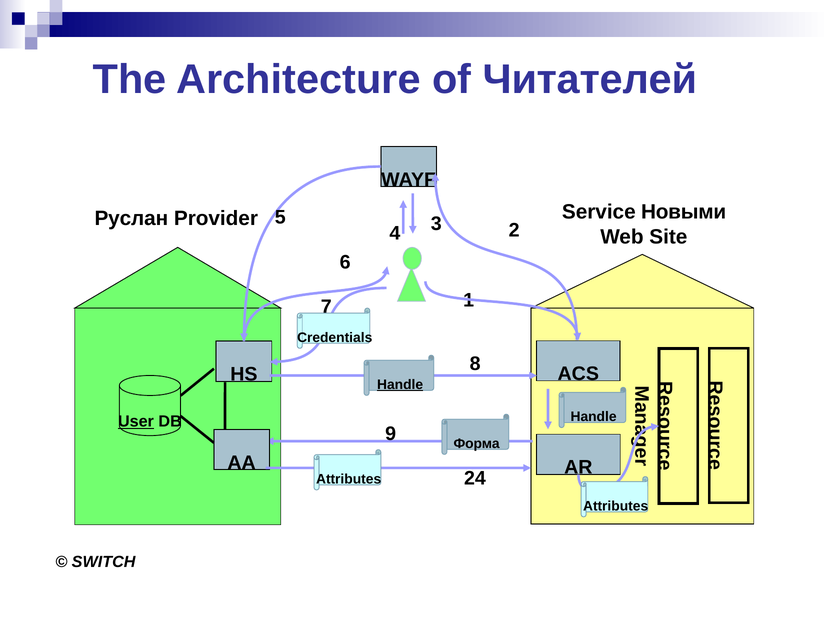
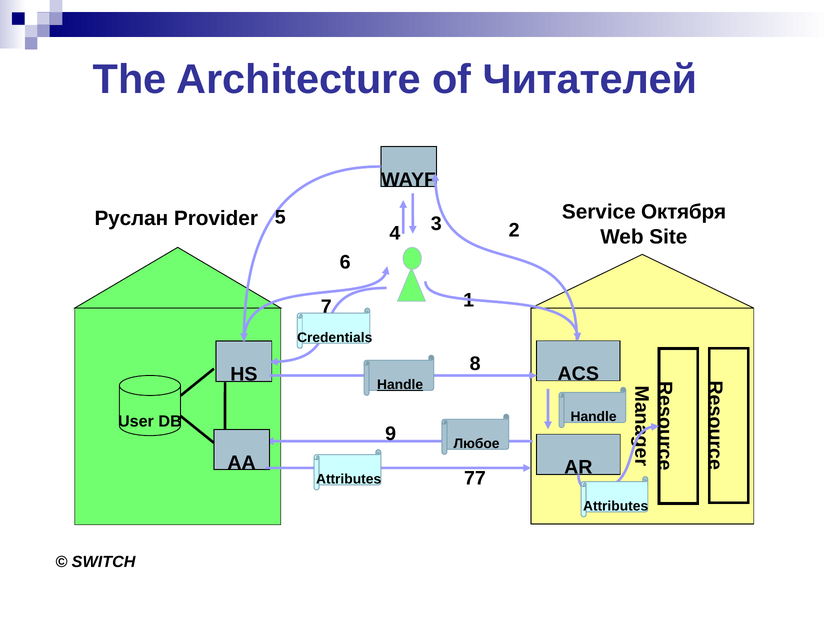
Новыми: Новыми -> Октября (684, 212)
User underline: present -> none (136, 422)
Форма: Форма -> Любое (477, 444)
24: 24 -> 77 (475, 479)
